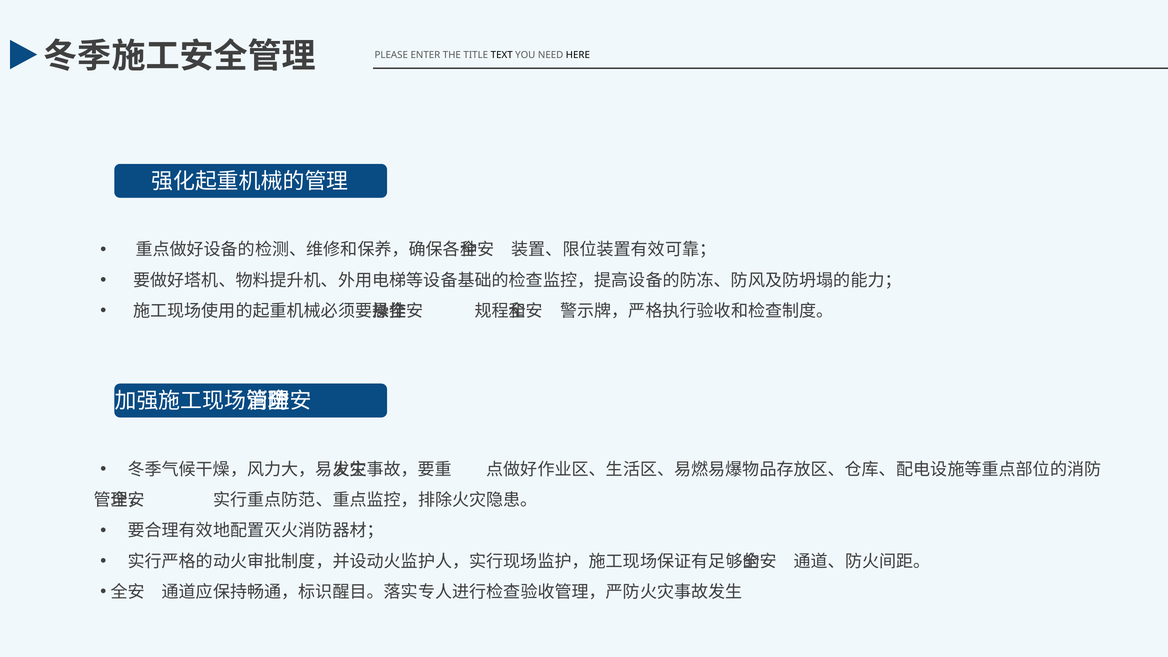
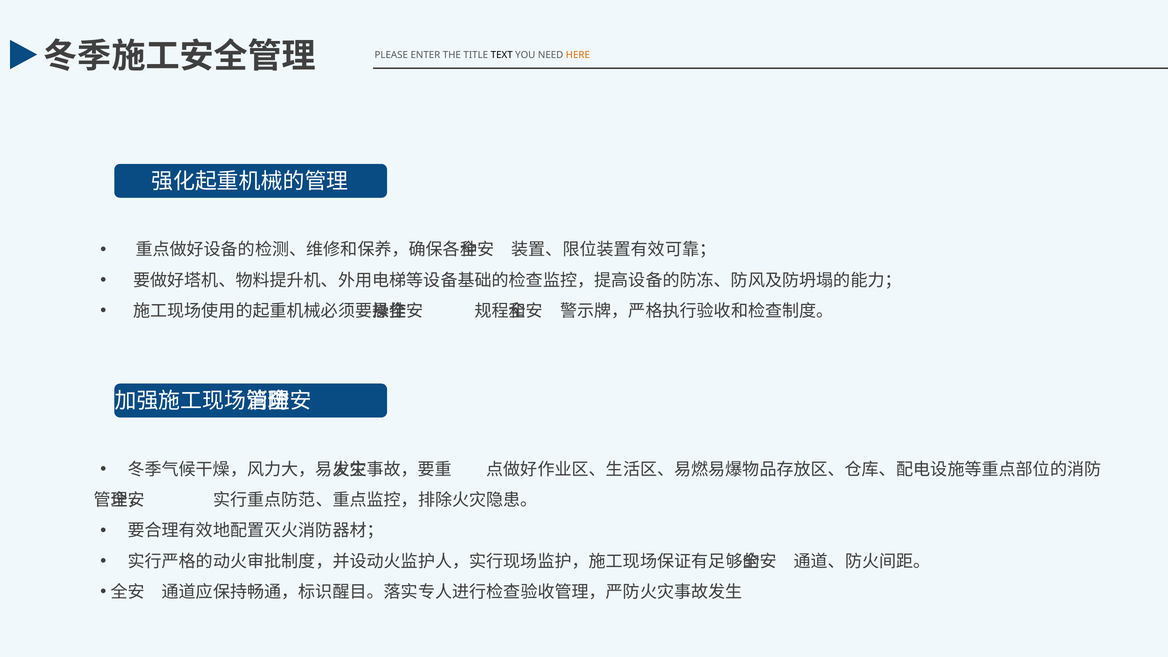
HERE colour: black -> orange (578, 55)
